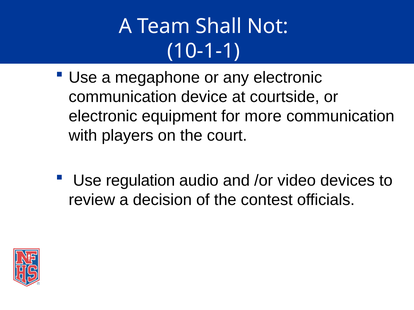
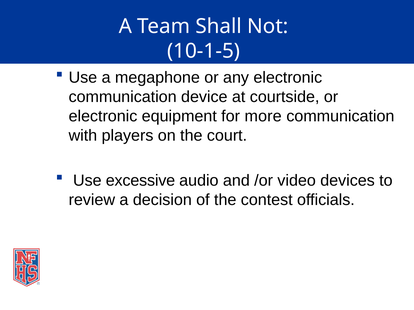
10-1-1: 10-1-1 -> 10-1-5 (204, 51)
regulation: regulation -> excessive (140, 181)
